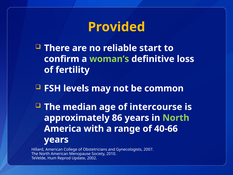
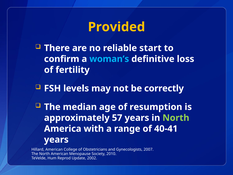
woman’s colour: light green -> light blue (109, 59)
common: common -> correctly (164, 88)
intercourse: intercourse -> resumption (156, 107)
86: 86 -> 57 (117, 118)
40-66: 40-66 -> 40-41 (166, 129)
